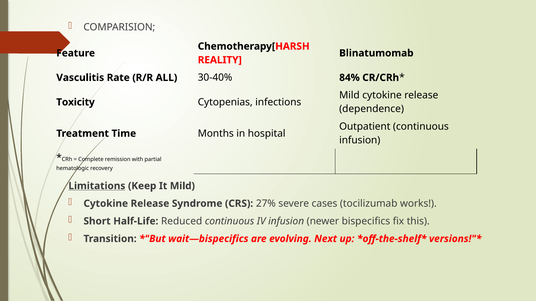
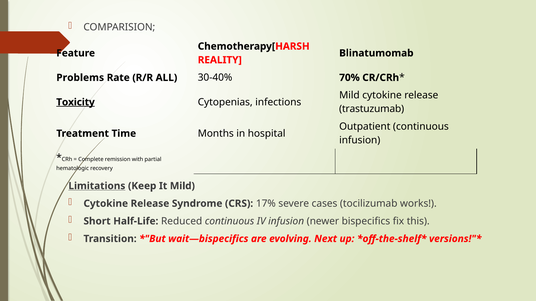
Vasculitis: Vasculitis -> Problems (80, 78)
84%: 84% -> 70% (349, 78)
Toxicity underline: none -> present (75, 102)
dependence: dependence -> trastuzumab (372, 109)
27%: 27% -> 17% (266, 204)
